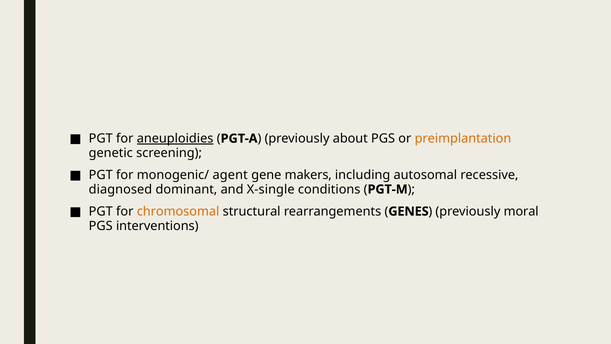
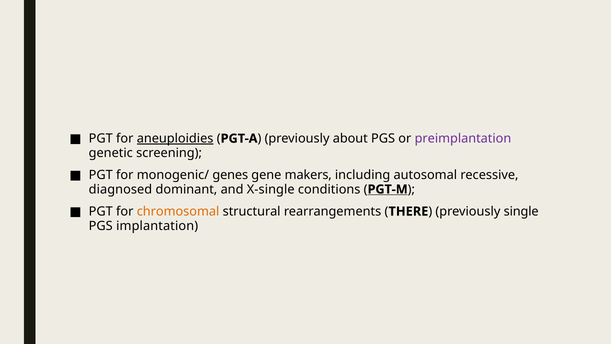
preimplantation colour: orange -> purple (463, 138)
agent: agent -> genes (230, 175)
PGT-M underline: none -> present (388, 189)
GENES: GENES -> THERE (408, 211)
moral: moral -> single (521, 211)
interventions: interventions -> implantation (157, 226)
